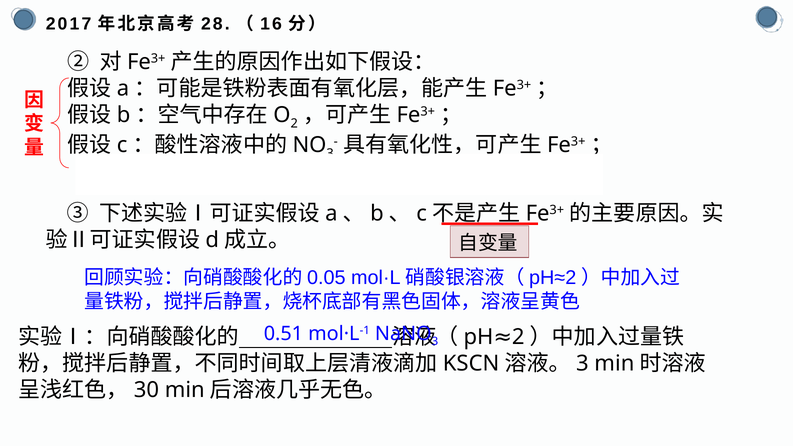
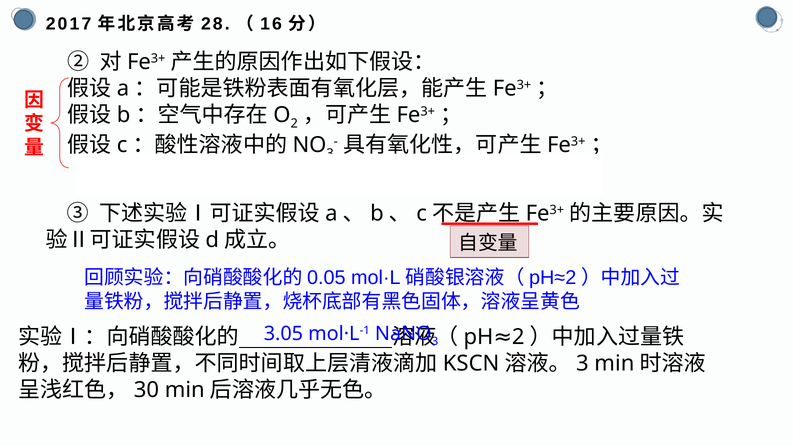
0.51: 0.51 -> 3.05 (283, 334)
